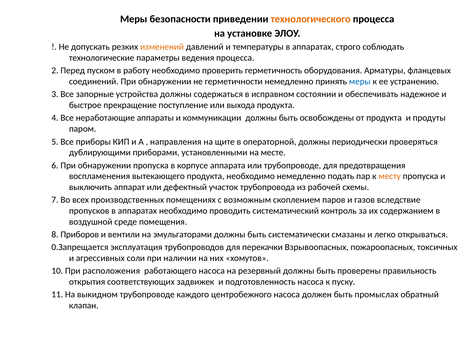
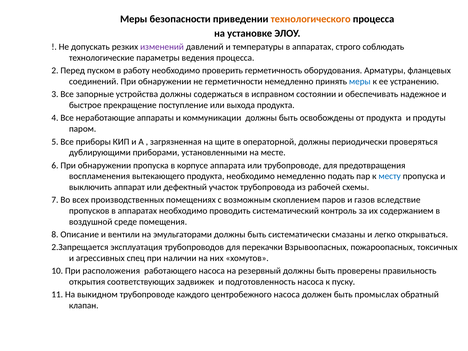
изменений colour: orange -> purple (162, 47)
направления: направления -> загрязненная (176, 142)
месту colour: orange -> blue (390, 176)
Приборов: Приборов -> Описание (80, 235)
0.Запрещается: 0.Запрещается -> 2.Запрещается (80, 247)
соли: соли -> спец (136, 258)
